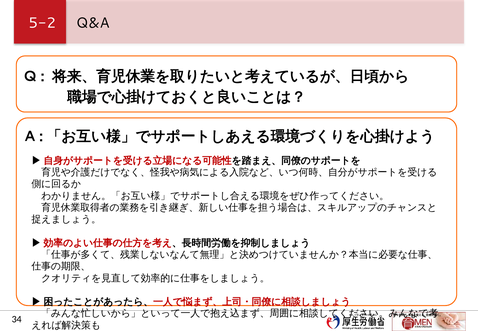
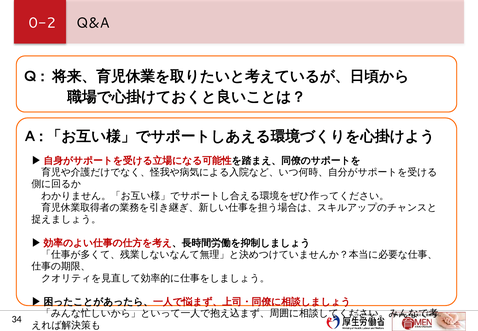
5-2: 5-2 -> 0-2 (42, 23)
